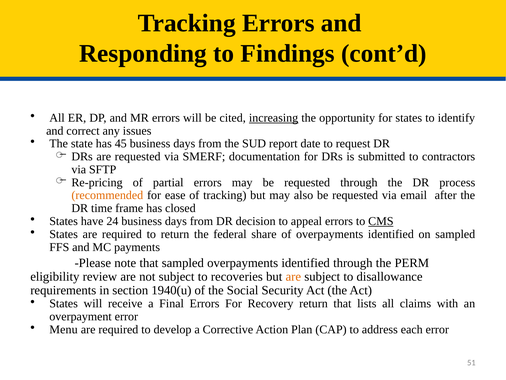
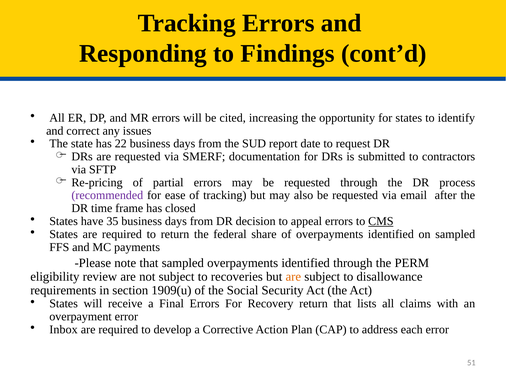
increasing underline: present -> none (274, 118)
45: 45 -> 22 (121, 143)
recommended colour: orange -> purple (107, 195)
24: 24 -> 35 (112, 221)
1940(u: 1940(u -> 1909(u (171, 290)
Menu: Menu -> Inbox (64, 329)
